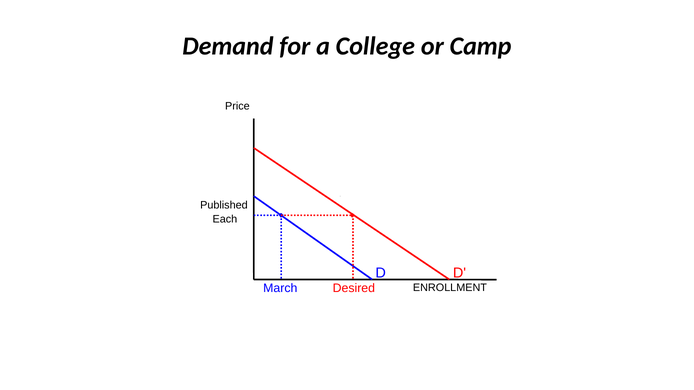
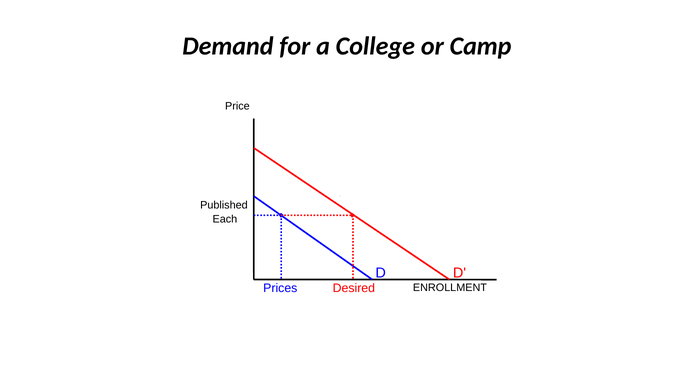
March: March -> Prices (280, 289)
